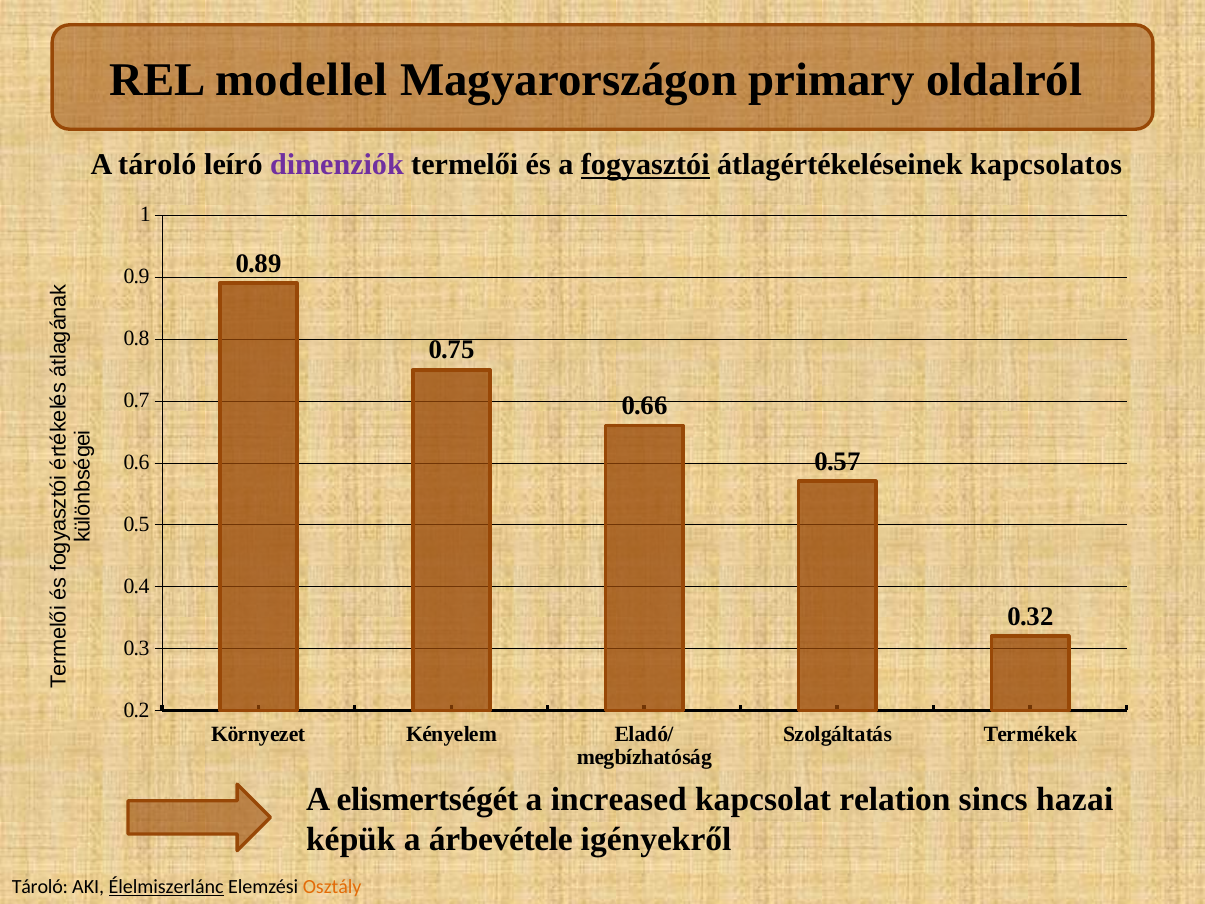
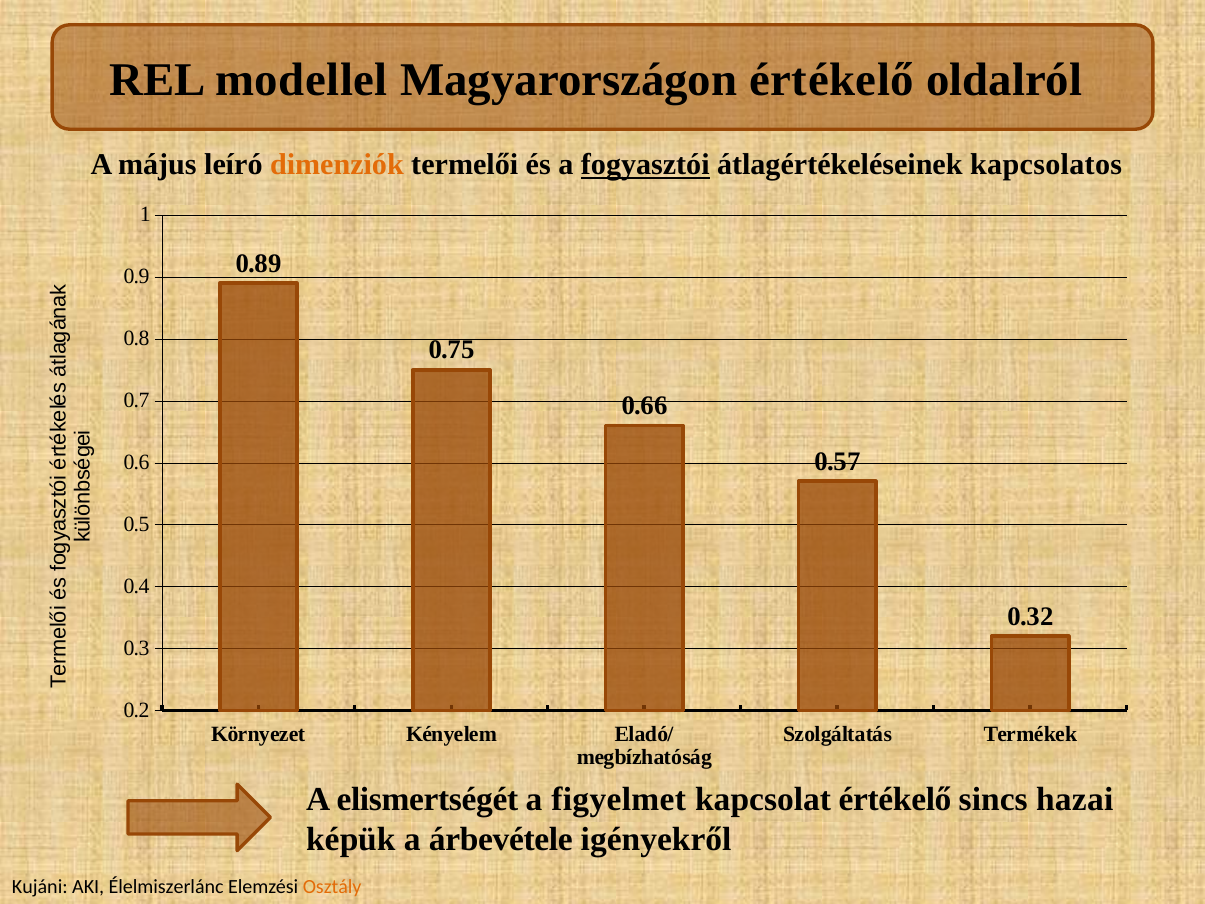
Magyarországon primary: primary -> értékelő (832, 80)
A tároló: tároló -> május (157, 165)
dimenziók colour: purple -> orange (337, 165)
increased: increased -> figyelmet (619, 799)
kapcsolat relation: relation -> értékelő (895, 799)
Tároló: Tároló -> Kujáni (40, 887)
Élelmiszerlánc underline: present -> none (166, 887)
